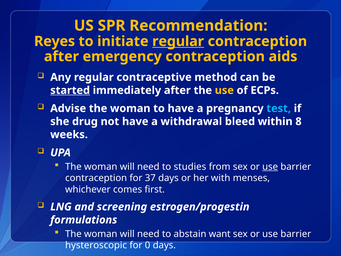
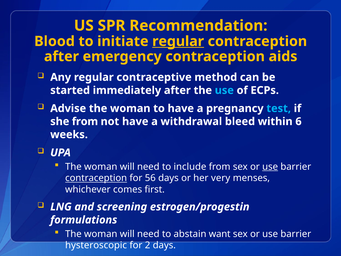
Reyes: Reyes -> Blood (54, 41)
started underline: present -> none (70, 90)
use colour: yellow -> light blue (224, 90)
she drug: drug -> from (85, 121)
8: 8 -> 6 (298, 121)
studies: studies -> include (190, 167)
contraception underline: none -> present (96, 178)
37: 37 -> 56 (150, 178)
with: with -> very (221, 178)
0: 0 -> 2 (148, 245)
